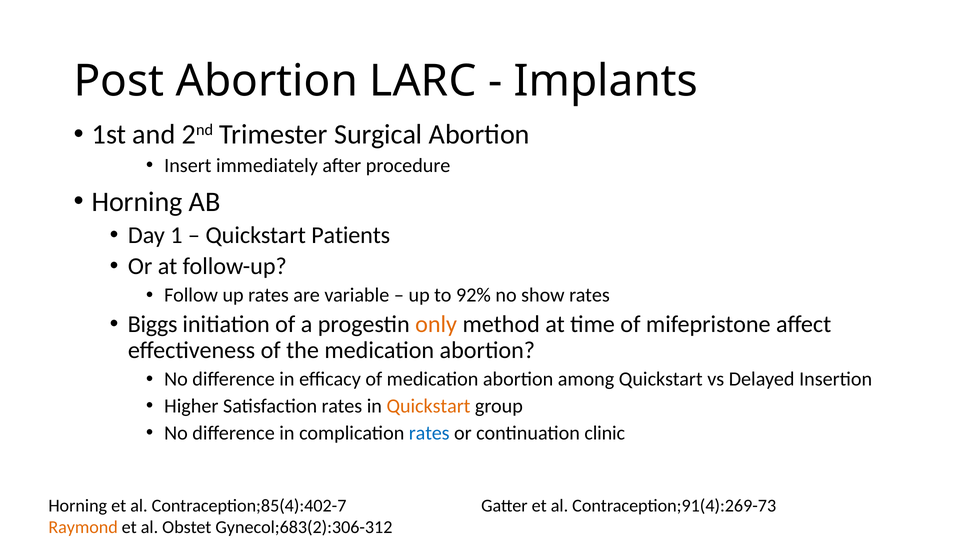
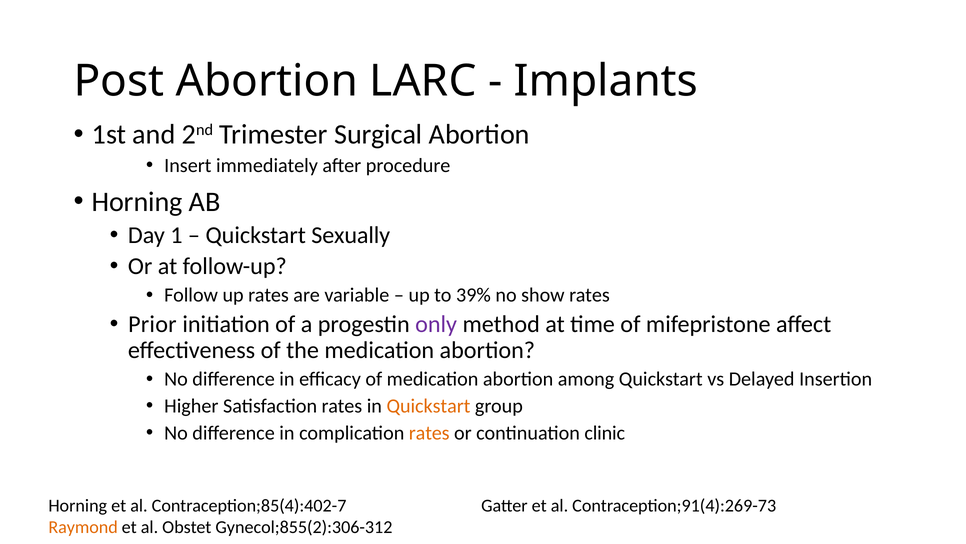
Patients: Patients -> Sexually (351, 235)
92%: 92% -> 39% (473, 295)
Biggs: Biggs -> Prior (152, 324)
only colour: orange -> purple (436, 324)
rates colour: blue -> orange (429, 432)
Gynecol;683(2):306-312: Gynecol;683(2):306-312 -> Gynecol;855(2):306-312 (304, 527)
